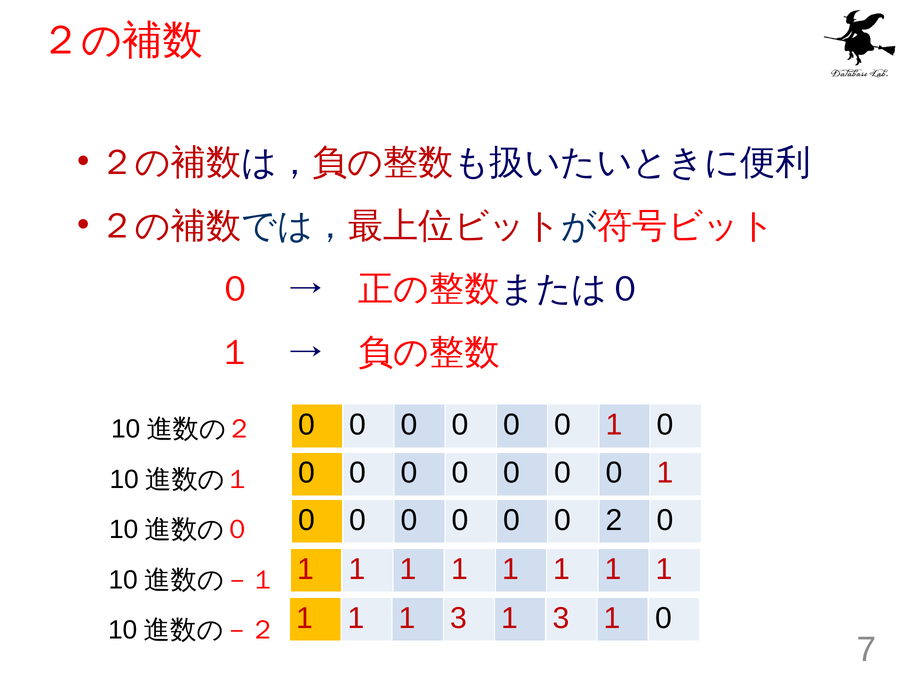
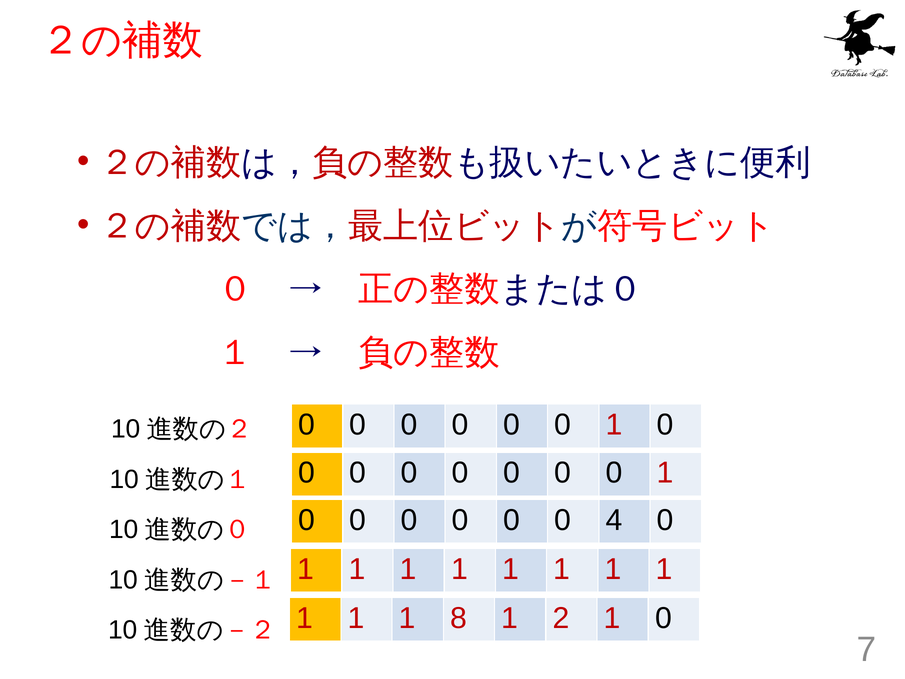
2: 2 -> 4 (614, 520)
1 1 3: 3 -> 8 (458, 618)
3: 3 -> 2 (561, 618)
